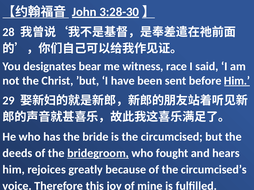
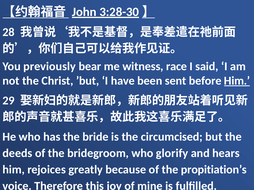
designates: designates -> previously (50, 67)
bridegroom underline: present -> none (98, 154)
fought: fought -> glorify (172, 154)
circumcised’s: circumcised’s -> propitiation’s (214, 170)
